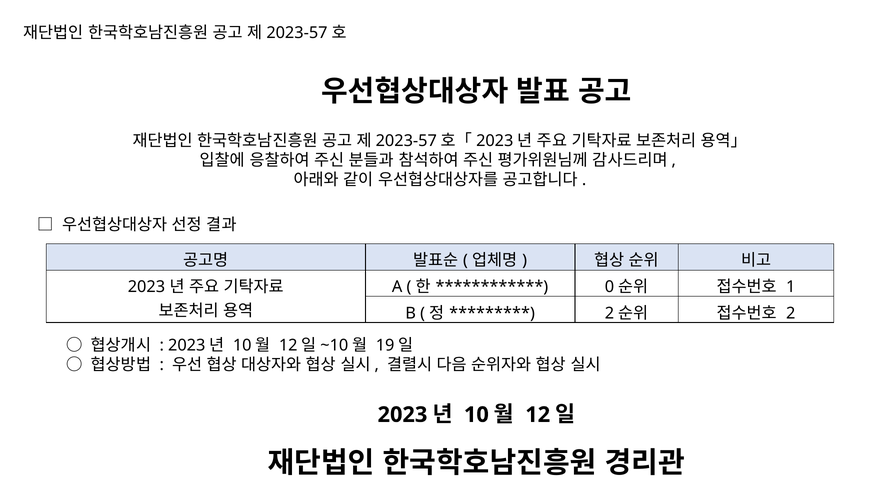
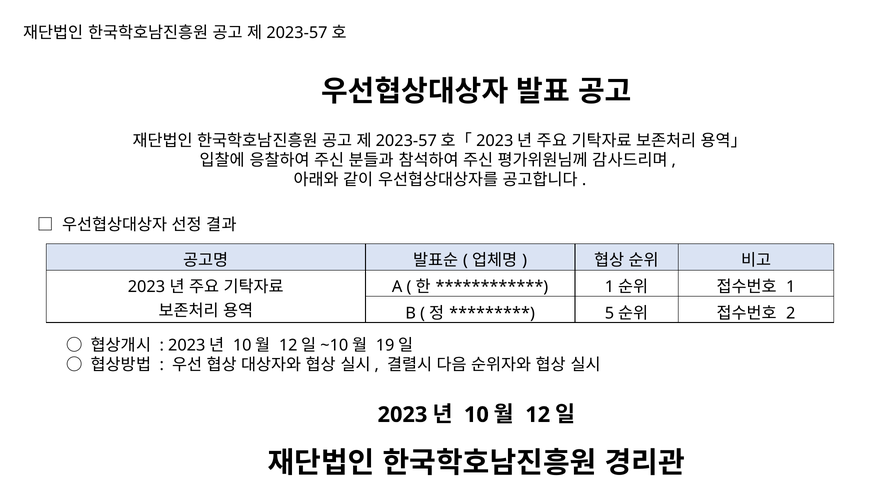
0: 0 -> 1 (609, 287)
2: 2 -> 5 (609, 313)
